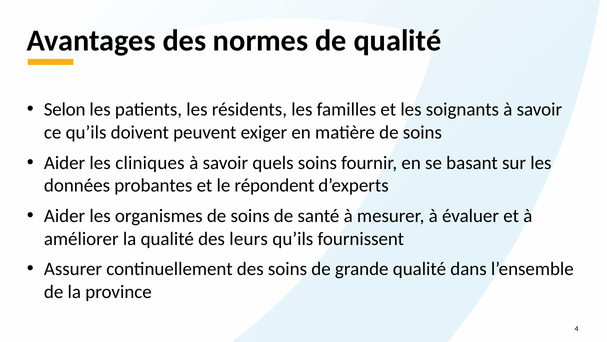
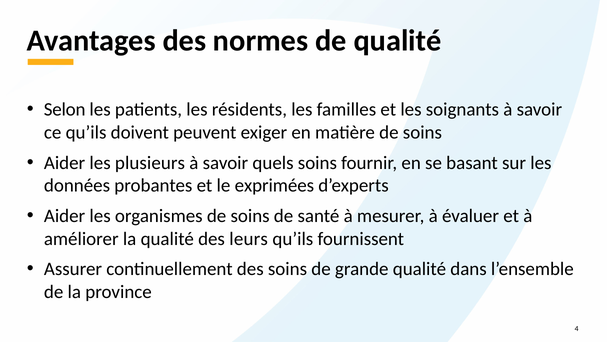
cliniques: cliniques -> plusieurs (150, 163)
répondent: répondent -> exprimées (274, 185)
